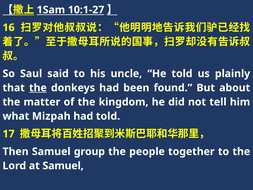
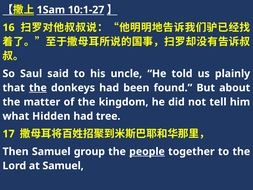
Mizpah: Mizpah -> Hidden (51, 116)
had told: told -> tree (108, 116)
people underline: none -> present (147, 151)
